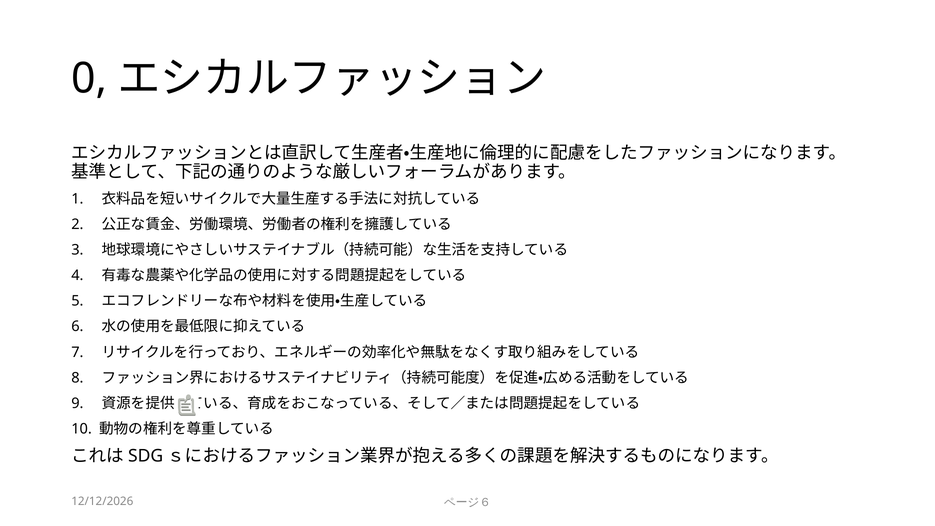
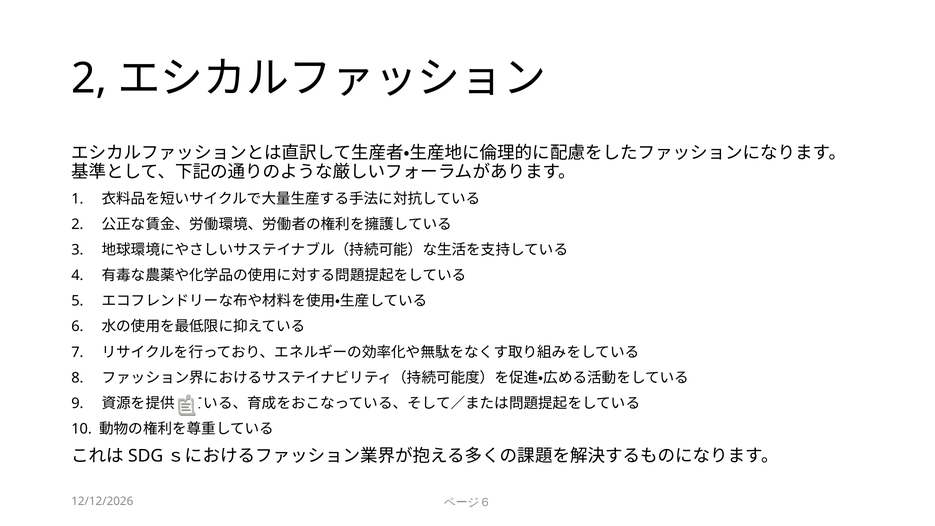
0: 0 -> 2 (89, 79)
